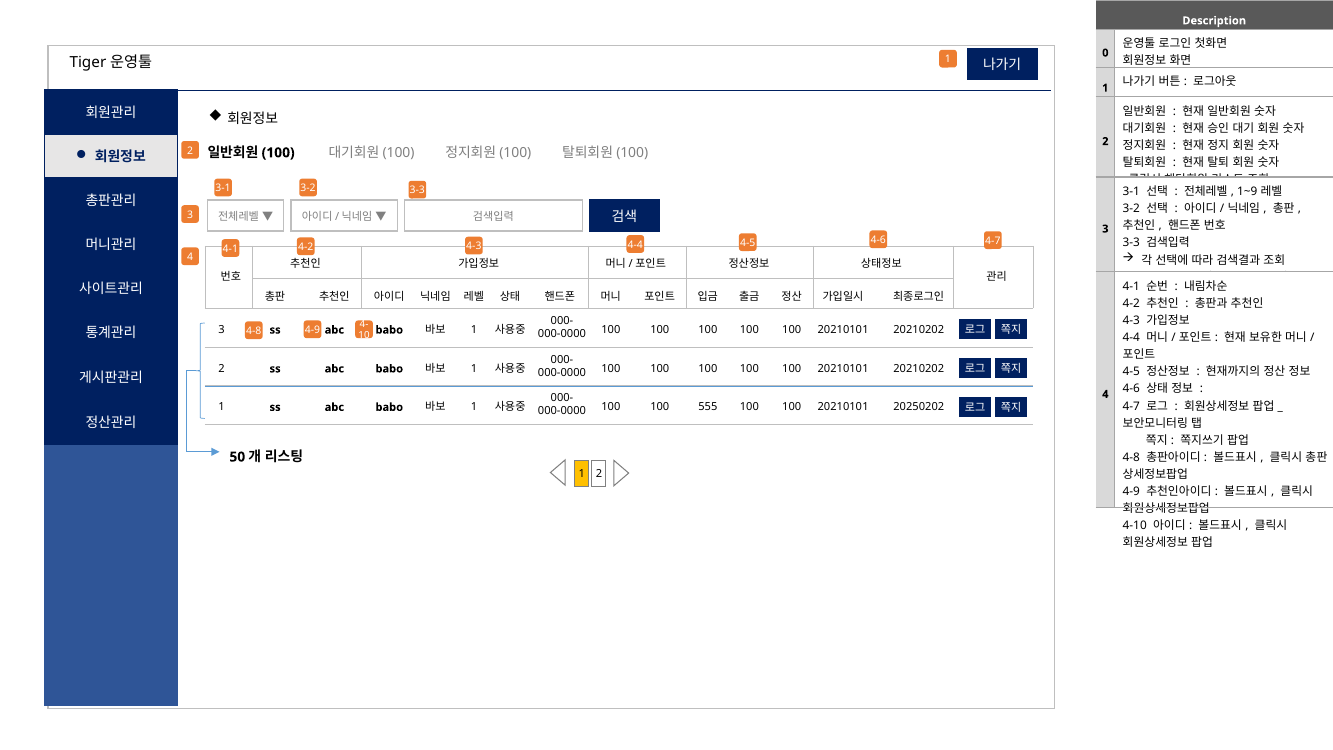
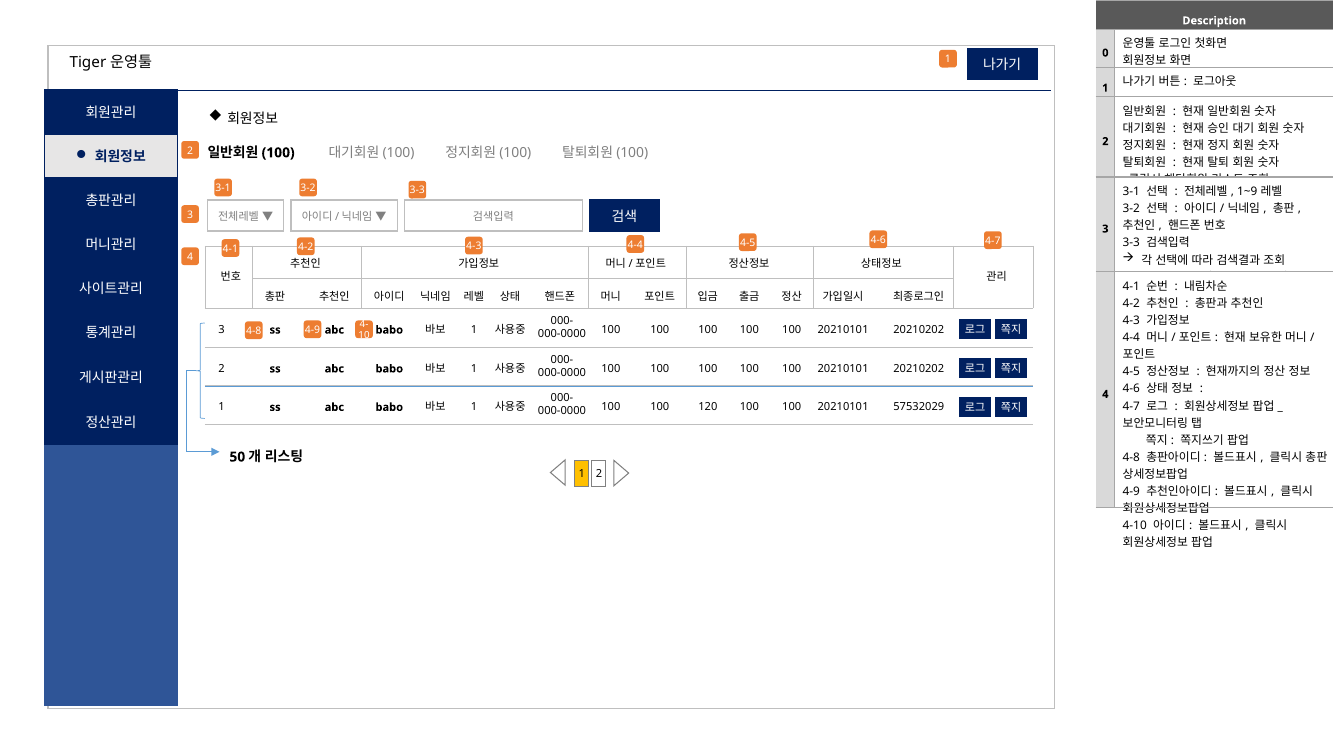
555: 555 -> 120 (708, 407)
20250202: 20250202 -> 57532029 (919, 407)
